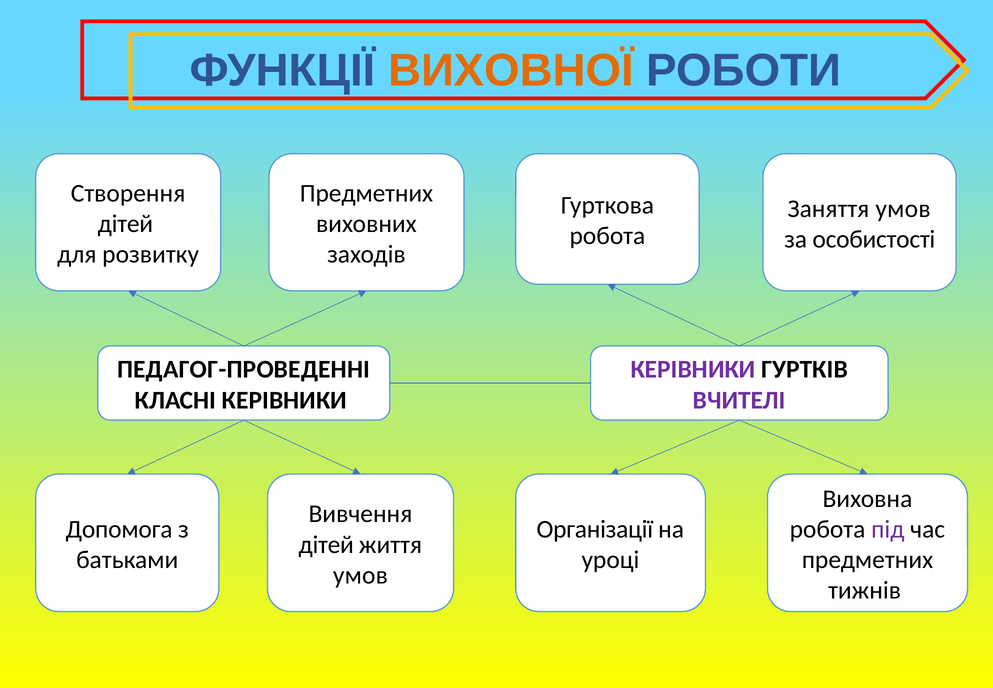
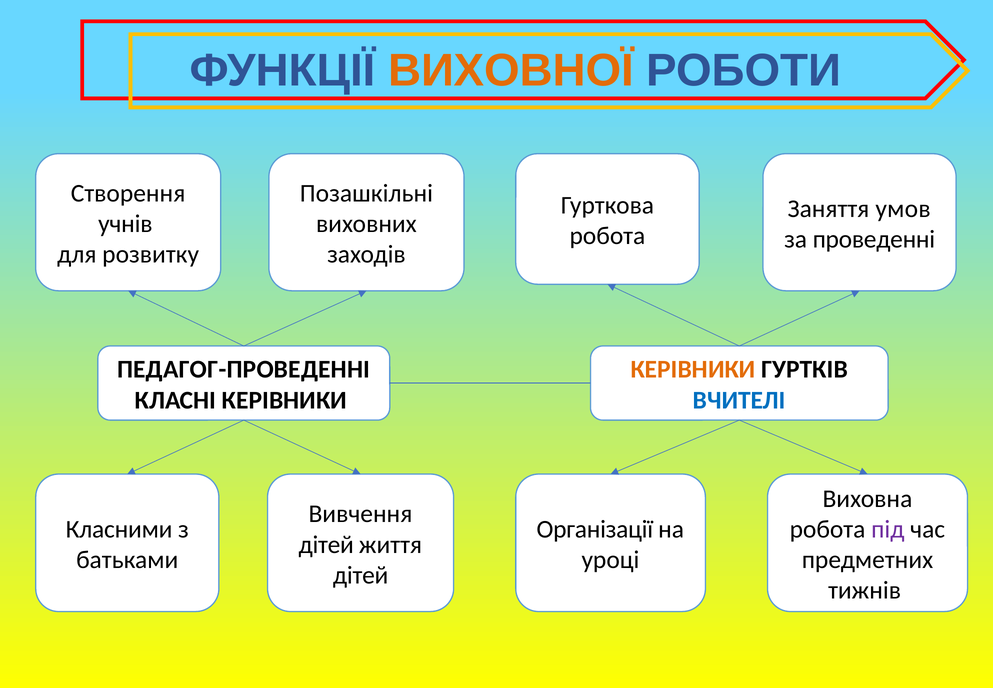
Предметних: Предметних -> Позашкільні (366, 193)
дітей: дітей -> учнів (125, 224)
особистості: особистості -> проведенні (874, 239)
КЕРІВНИКИ colour: purple -> orange (693, 369)
ВЧИТЕЛІ colour: purple -> blue (739, 400)
Допомога: Допомога -> Класними (119, 529)
умов: умов -> дітей (361, 575)
